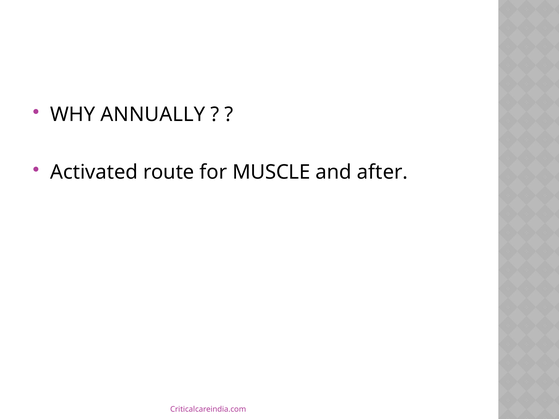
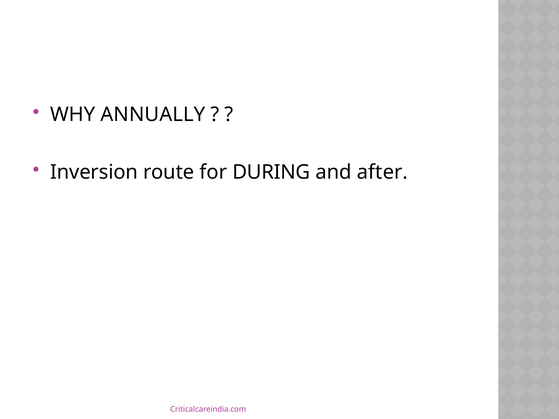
Activated: Activated -> Inversion (94, 172)
MUSCLE: MUSCLE -> DURING (271, 172)
